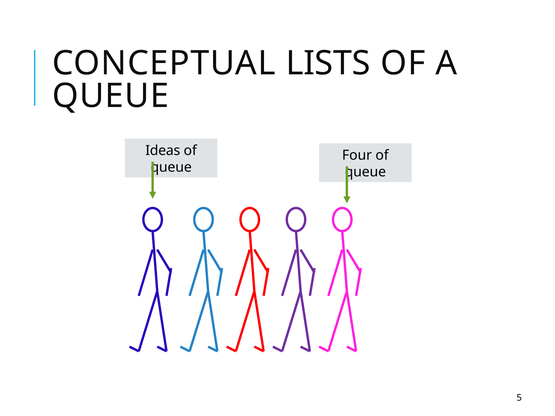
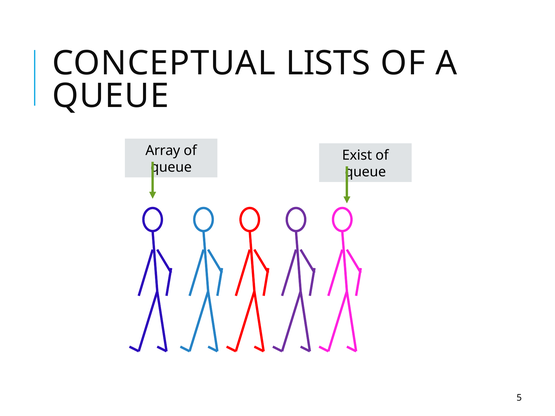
Ideas: Ideas -> Array (163, 151)
Four: Four -> Exist (357, 155)
